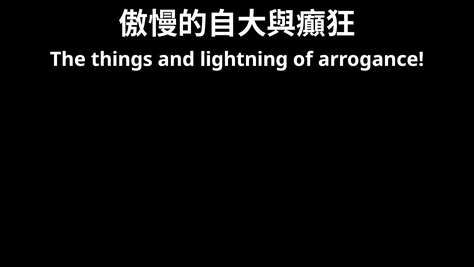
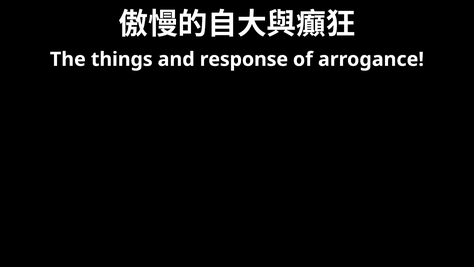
lightning: lightning -> response (244, 59)
